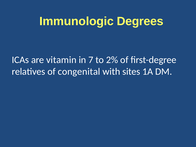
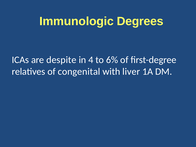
vitamin: vitamin -> despite (61, 60)
7: 7 -> 4 (91, 60)
2%: 2% -> 6% (112, 60)
sites: sites -> liver (131, 72)
